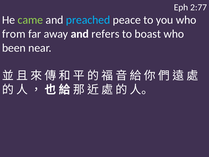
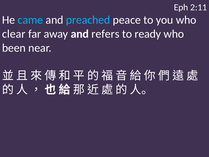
2:77: 2:77 -> 2:11 (199, 7)
came colour: light green -> light blue (30, 20)
from: from -> clear (14, 34)
boast: boast -> ready (148, 34)
